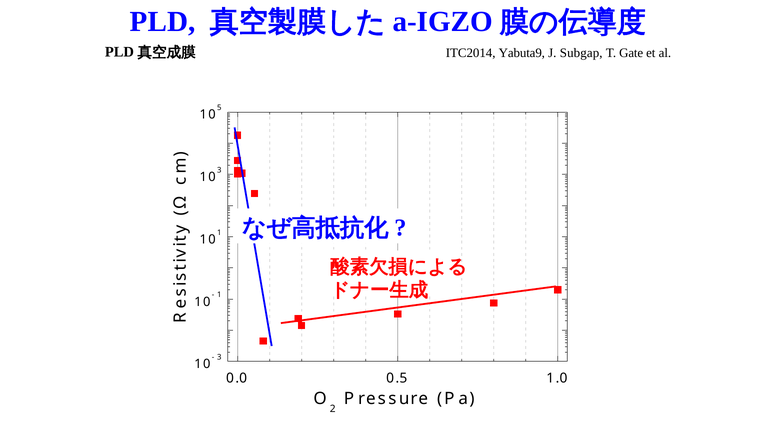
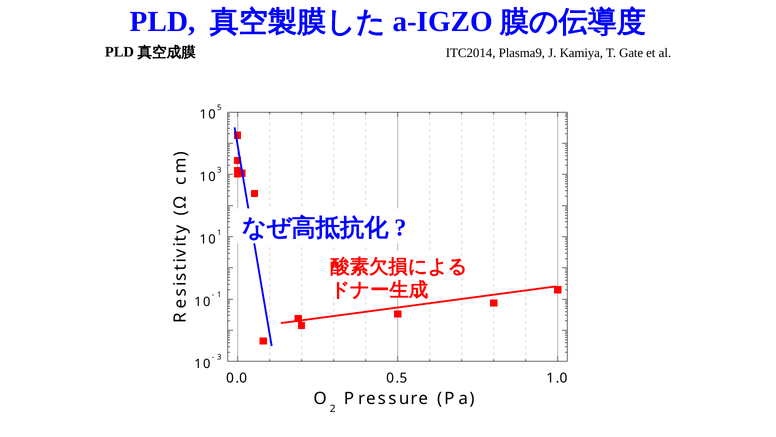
Yabuta9: Yabuta9 -> Plasma9 (522, 53)
Subgap: Subgap -> Kamiya (581, 53)
